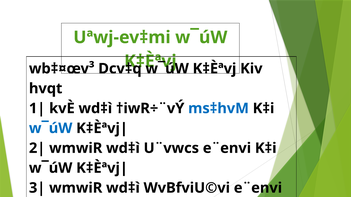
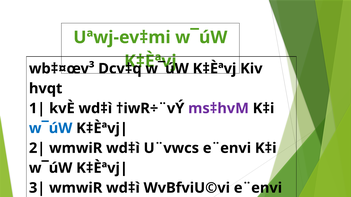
ms‡hvM colour: blue -> purple (219, 109)
